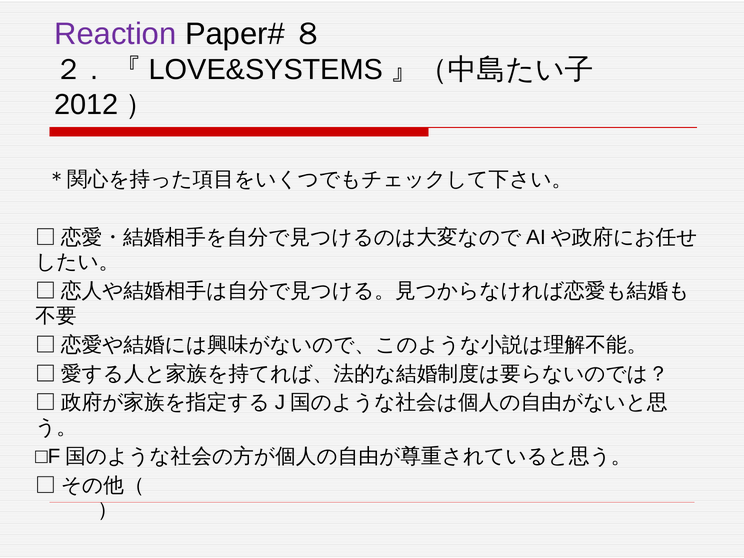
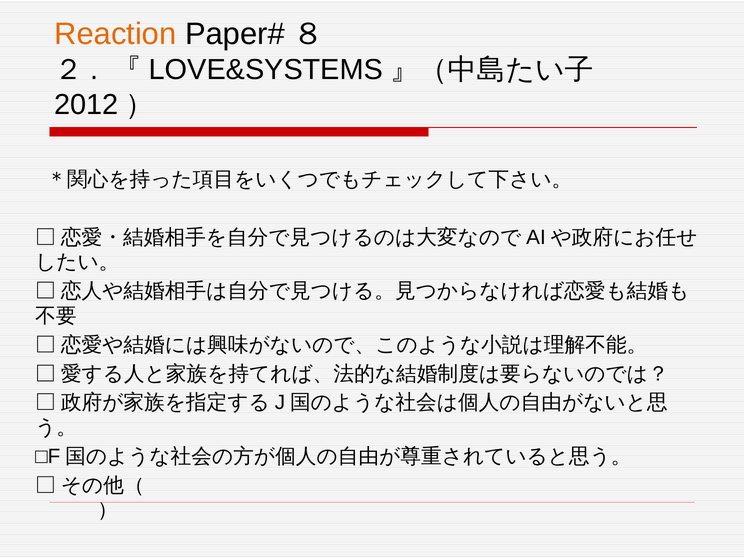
Reaction colour: purple -> orange (115, 34)
